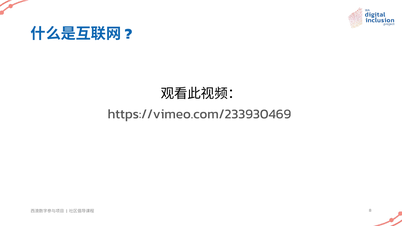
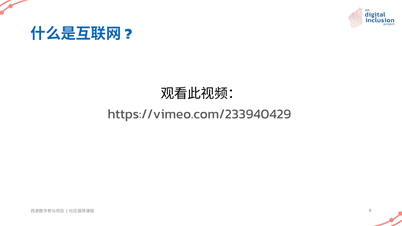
https://vimeo.com/233930469: https://vimeo.com/233930469 -> https://vimeo.com/233940429 (199, 114)
